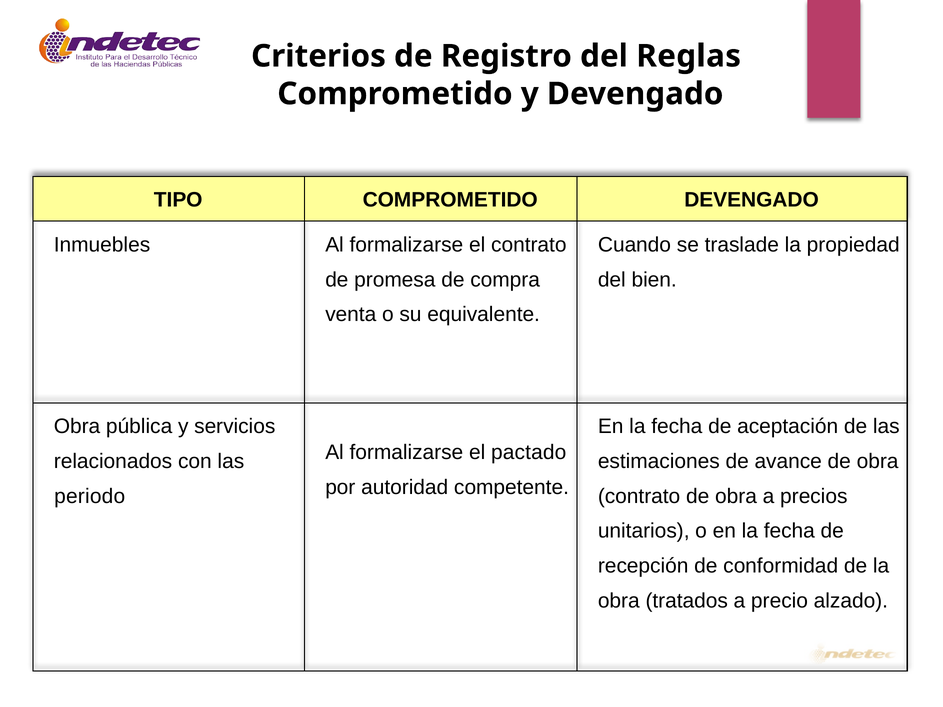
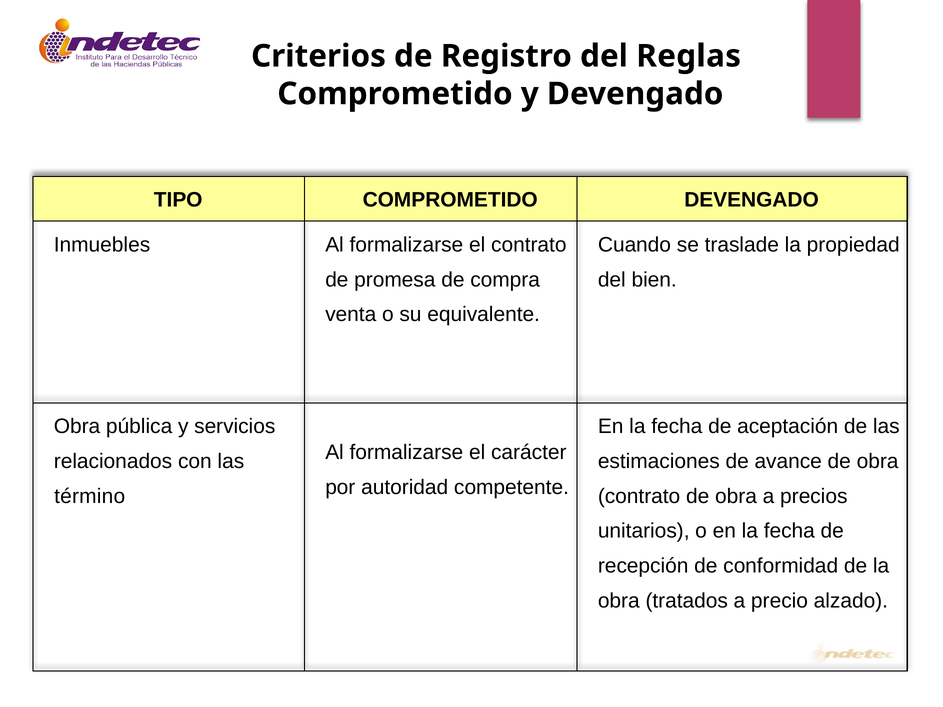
pactado: pactado -> carácter (529, 452)
periodo: periodo -> término (90, 496)
